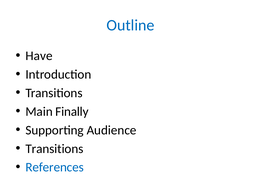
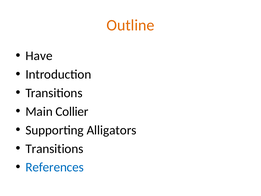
Outline colour: blue -> orange (130, 25)
Finally: Finally -> Collier (72, 111)
Audience: Audience -> Alligators (112, 130)
